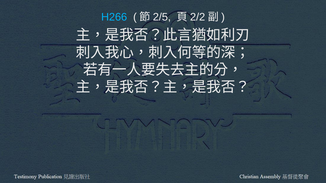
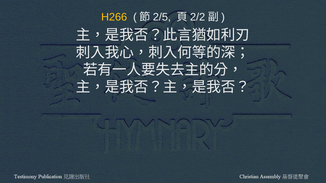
H266 colour: light blue -> yellow (114, 17)
